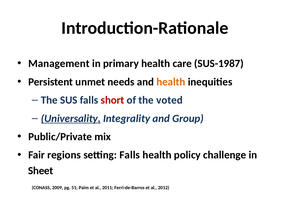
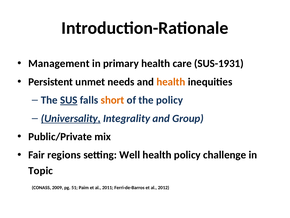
SUS-1987: SUS-1987 -> SUS-1931 (219, 63)
SUS underline: none -> present (69, 100)
short colour: red -> orange (113, 100)
the voted: voted -> policy (170, 100)
setting Falls: Falls -> Well (130, 155)
Sheet: Sheet -> Topic (41, 170)
